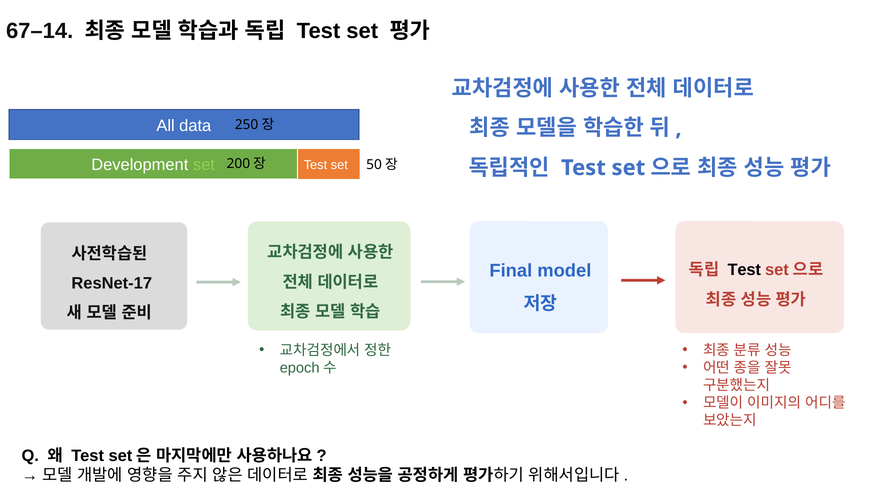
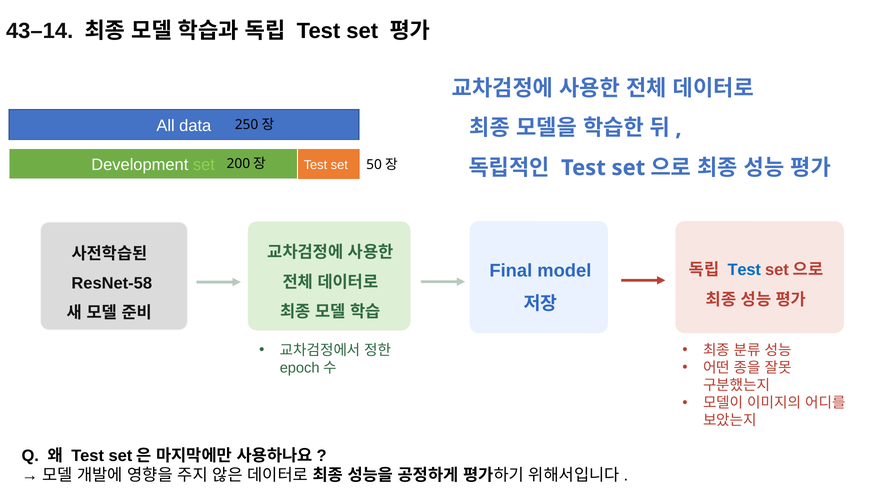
67–14: 67–14 -> 43–14 (40, 31)
Test colour: black -> blue (744, 270)
ResNet-17: ResNet-17 -> ResNet-58 (112, 283)
